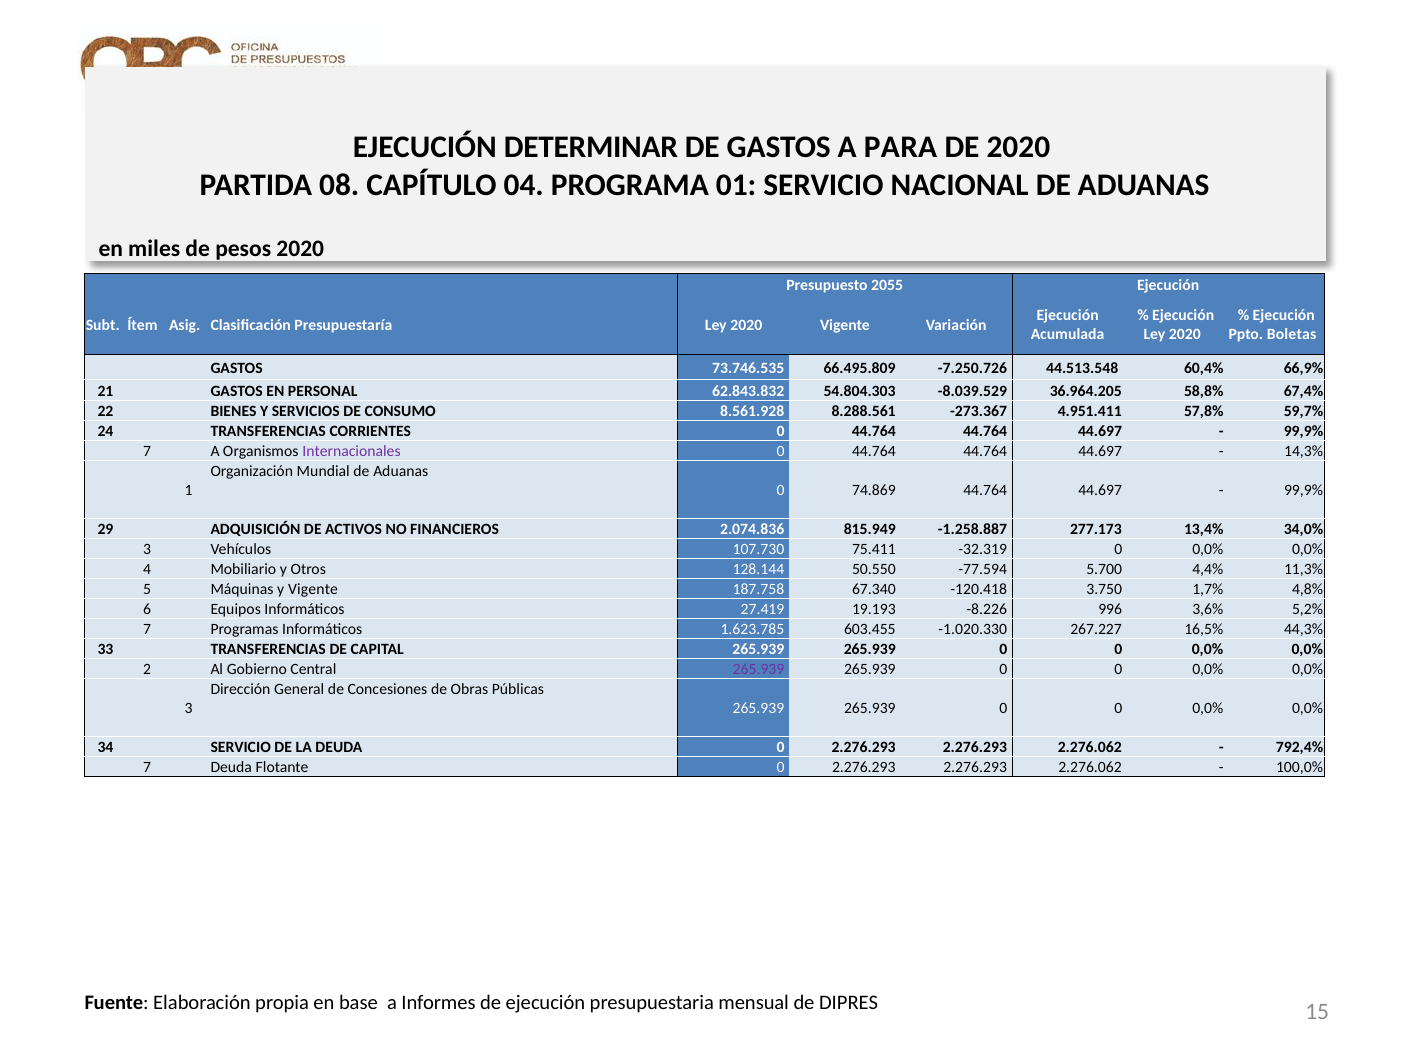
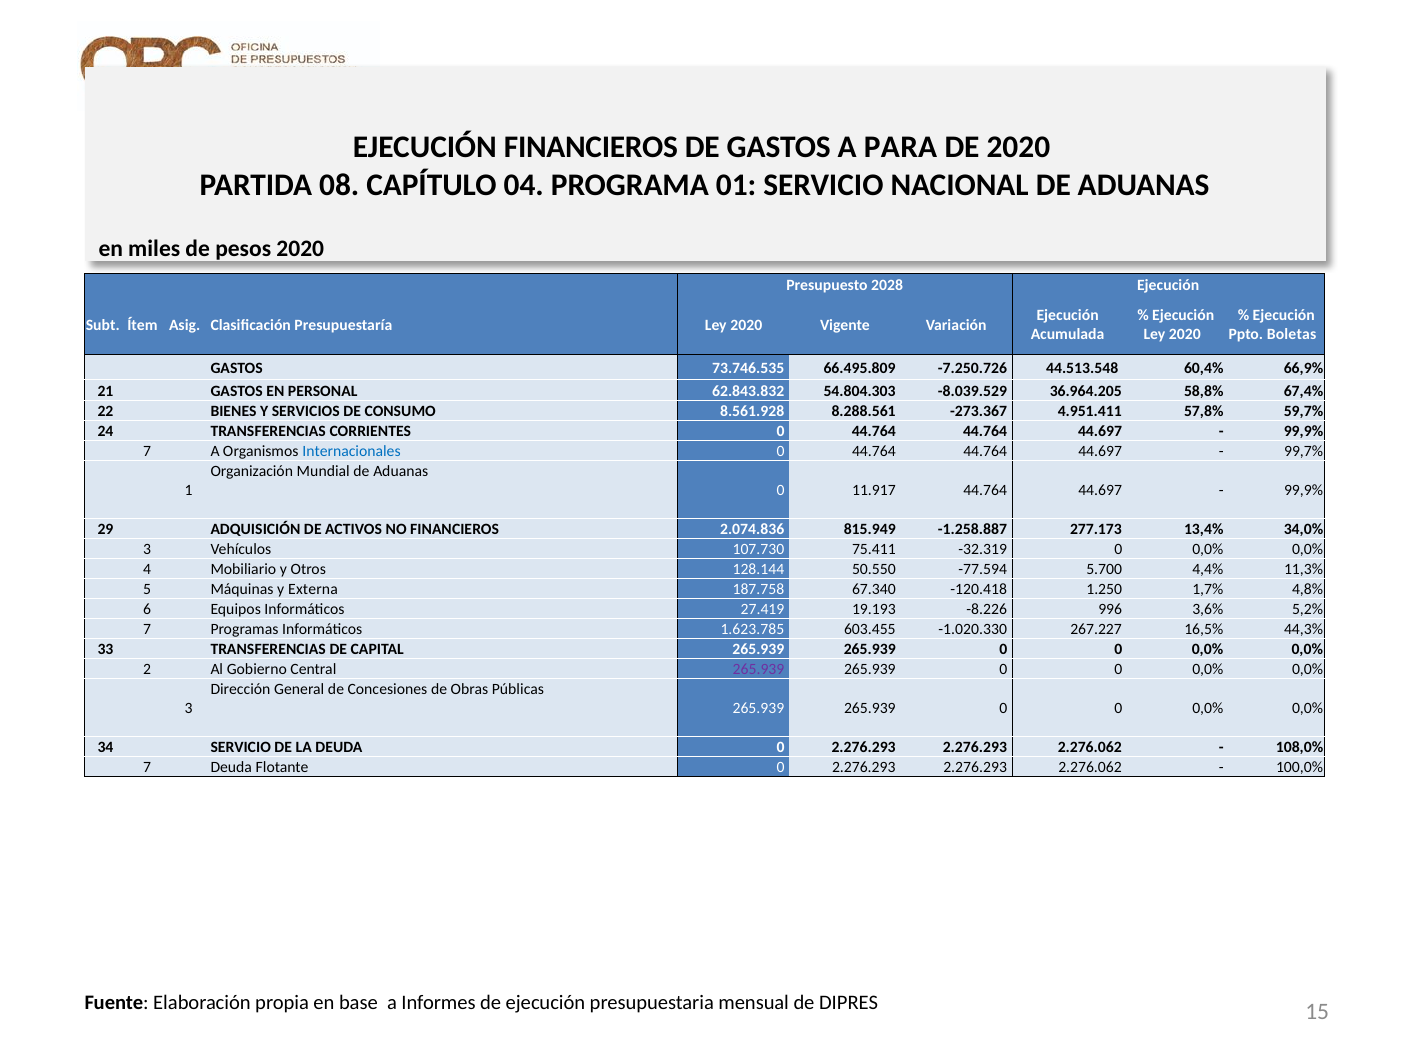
EJECUCIÓN DETERMINAR: DETERMINAR -> FINANCIEROS (591, 147)
2055: 2055 -> 2028 (887, 285)
Internacionales colour: purple -> blue (351, 451)
14,3%: 14,3% -> 99,7% (1304, 451)
74.869: 74.869 -> 11.917 (874, 490)
y Vigente: Vigente -> Externa (313, 590)
3.750: 3.750 -> 1.250 (1104, 590)
792,4%: 792,4% -> 108,0% (1300, 748)
